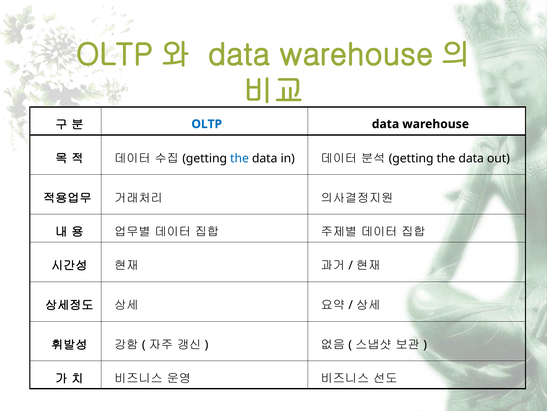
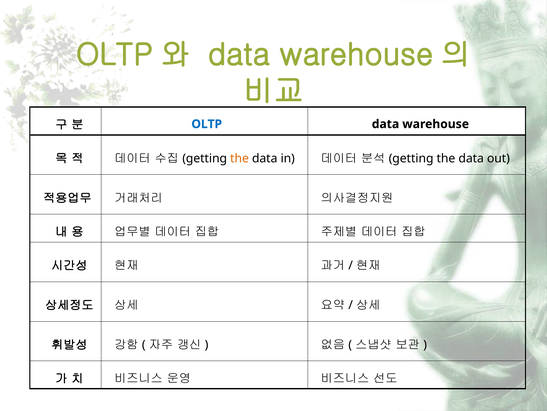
the colour: blue -> orange (240, 158)
